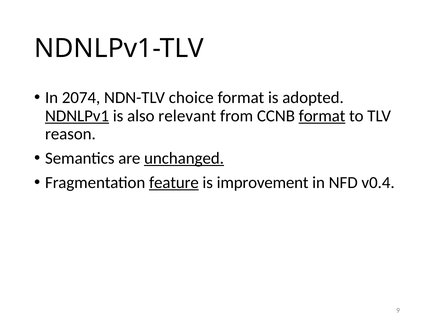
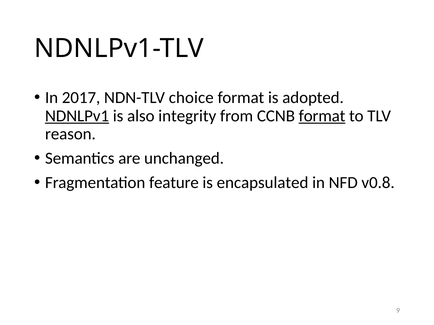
2074: 2074 -> 2017 (81, 98)
relevant: relevant -> integrity (187, 116)
unchanged underline: present -> none (184, 159)
feature underline: present -> none (174, 183)
improvement: improvement -> encapsulated (263, 183)
v0.4: v0.4 -> v0.8 (378, 183)
